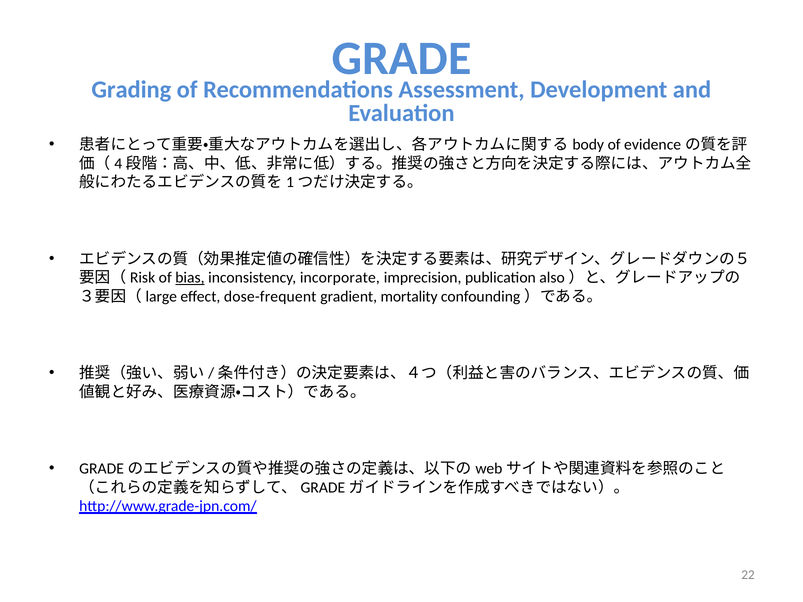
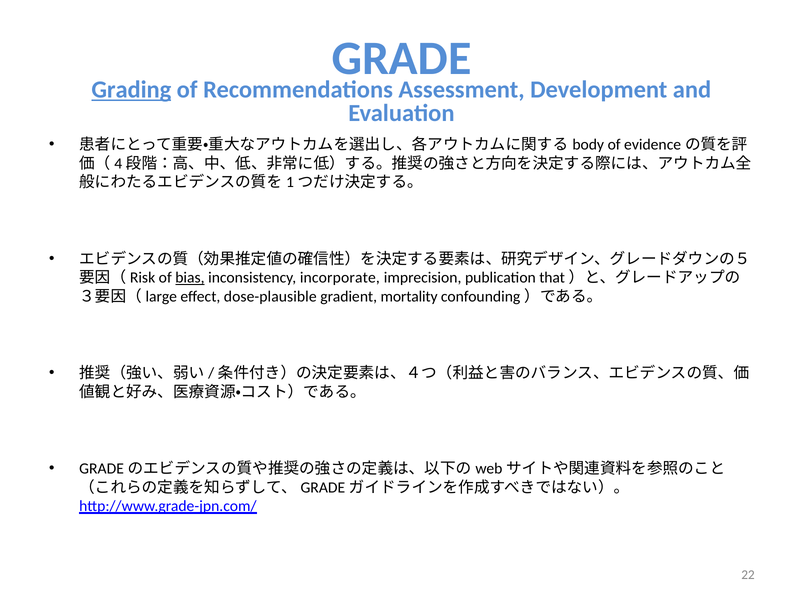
Grading underline: none -> present (131, 90)
also: also -> that (552, 278)
dose-frequent: dose-frequent -> dose-plausible (270, 297)
